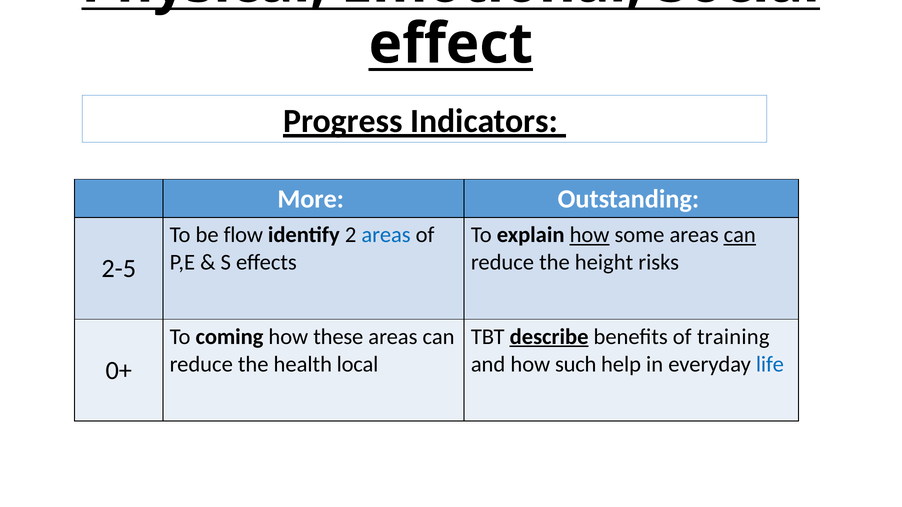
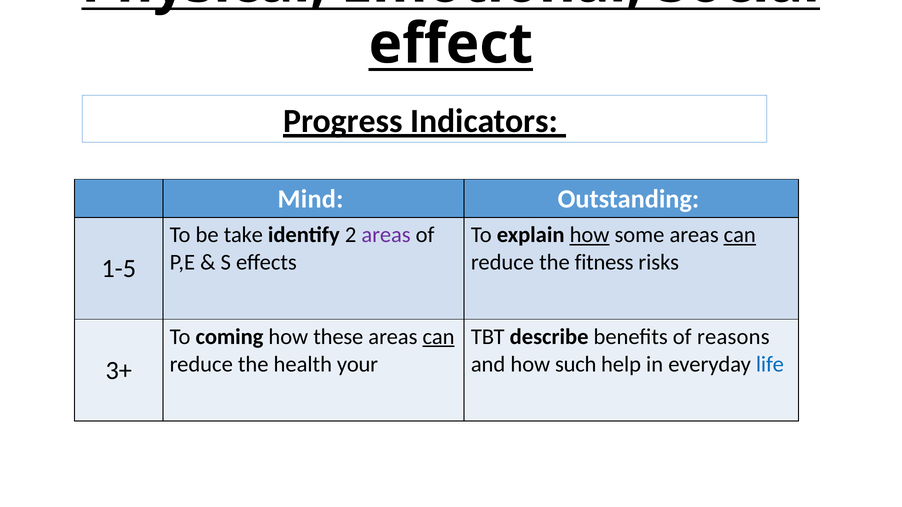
More: More -> Mind (311, 199)
flow: flow -> take (243, 235)
areas colour: blue -> purple (386, 235)
height: height -> fitness (604, 263)
2-5: 2-5 -> 1-5 (119, 269)
can underline: none -> present (439, 337)
describe underline: present -> none (549, 337)
training: training -> reasons (733, 337)
local: local -> your (358, 364)
0+: 0+ -> 3+ (119, 371)
